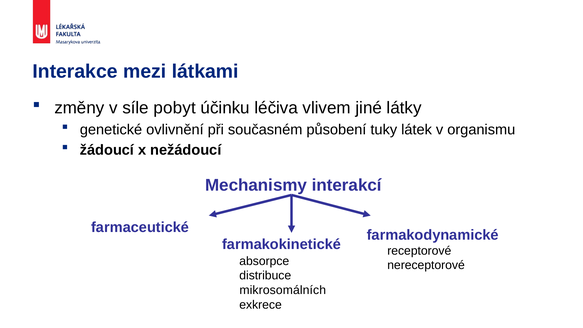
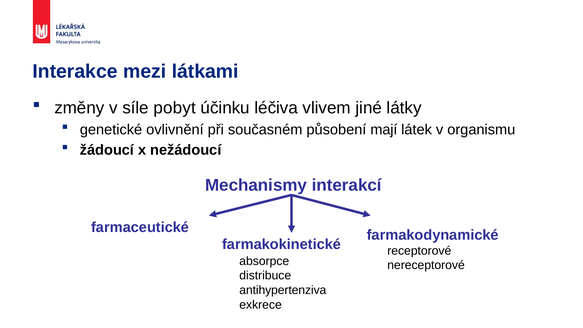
tuky: tuky -> mají (384, 130)
mikrosomálních: mikrosomálních -> antihypertenziva (283, 290)
